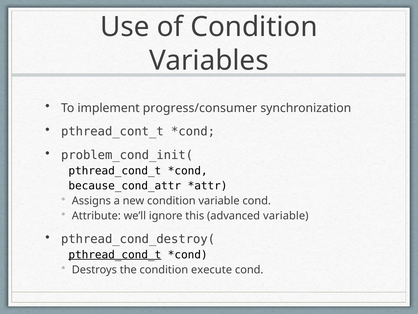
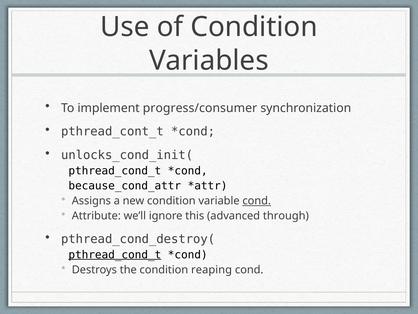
problem_cond_init(: problem_cond_init( -> unlocks_cond_init( (127, 155)
cond underline: none -> present (257, 201)
advanced variable: variable -> through (286, 216)
execute: execute -> reaping (212, 269)
